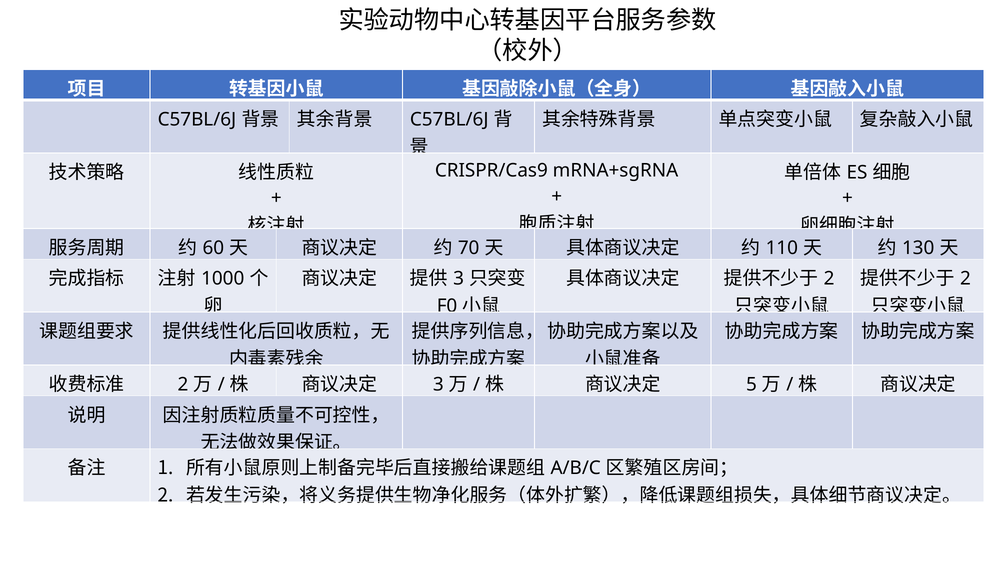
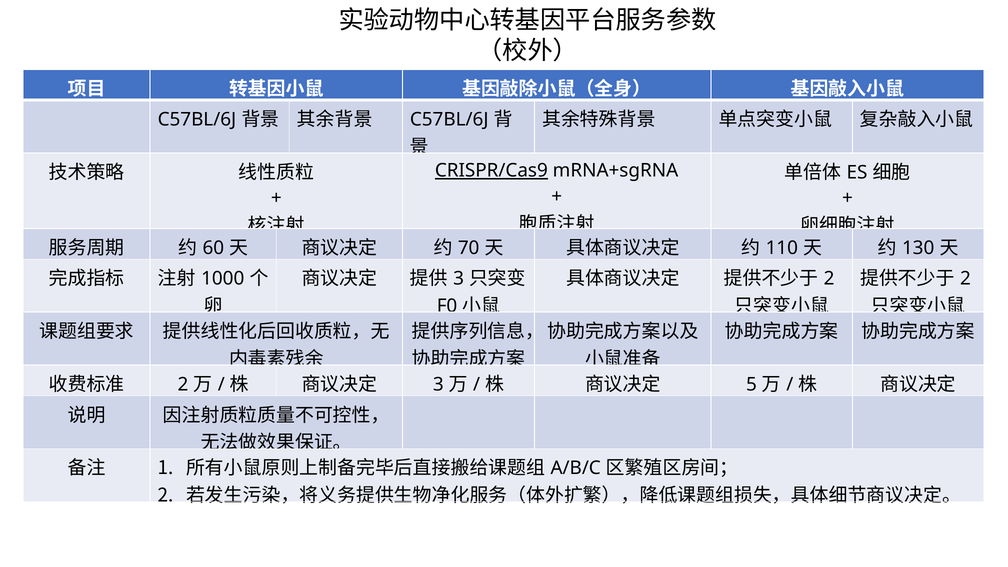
CRISPR/Cas9 underline: none -> present (491, 171)
